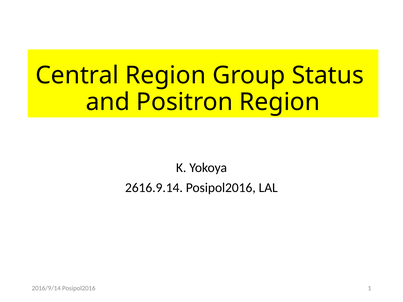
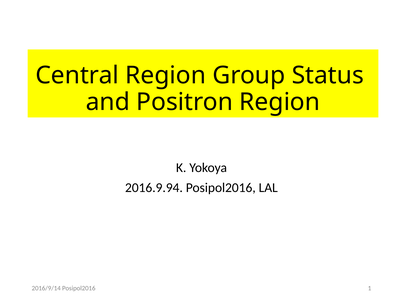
2616.9.14: 2616.9.14 -> 2016.9.94 (154, 188)
